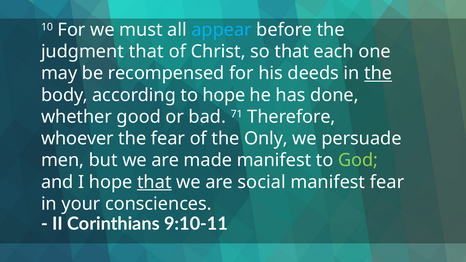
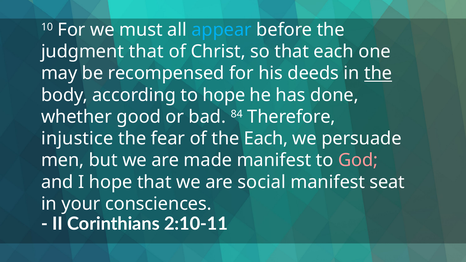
71: 71 -> 84 (237, 114)
whoever: whoever -> injustice (77, 139)
the Only: Only -> Each (266, 139)
God colour: light green -> pink (358, 160)
that underline: present -> none (154, 182)
manifest fear: fear -> seat (387, 182)
9:10-11: 9:10-11 -> 2:10-11 (196, 224)
